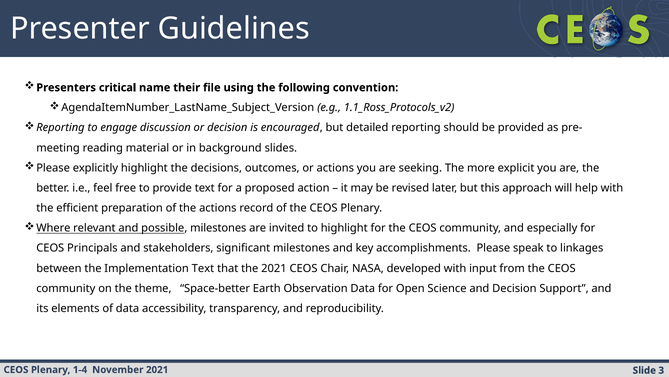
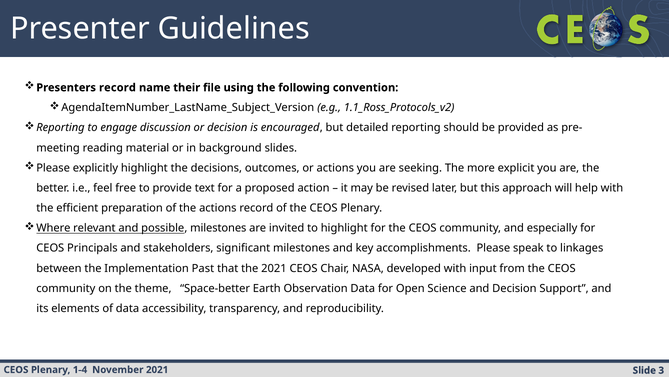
Presenters critical: critical -> record (117, 87)
Implementation Text: Text -> Past (203, 268)
